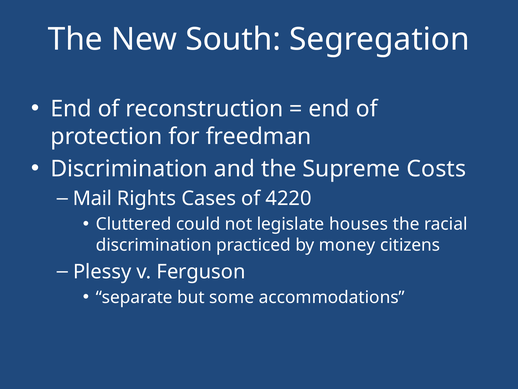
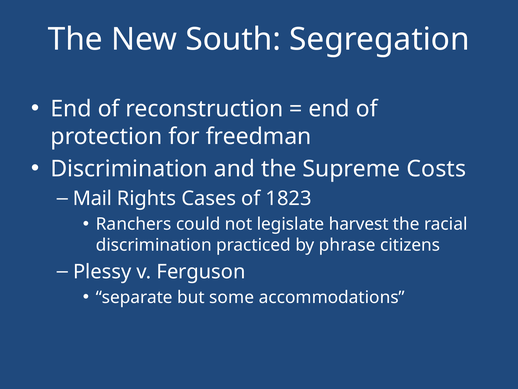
4220: 4220 -> 1823 (289, 198)
Cluttered: Cluttered -> Ranchers (134, 224)
houses: houses -> harvest (359, 224)
money: money -> phrase (347, 245)
